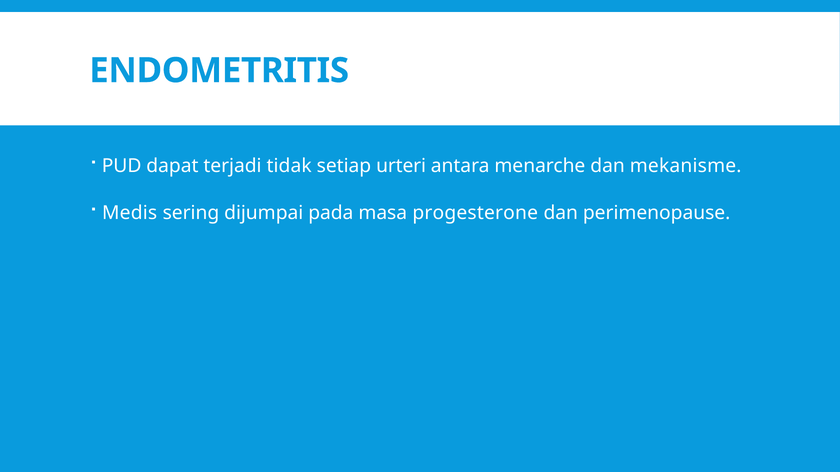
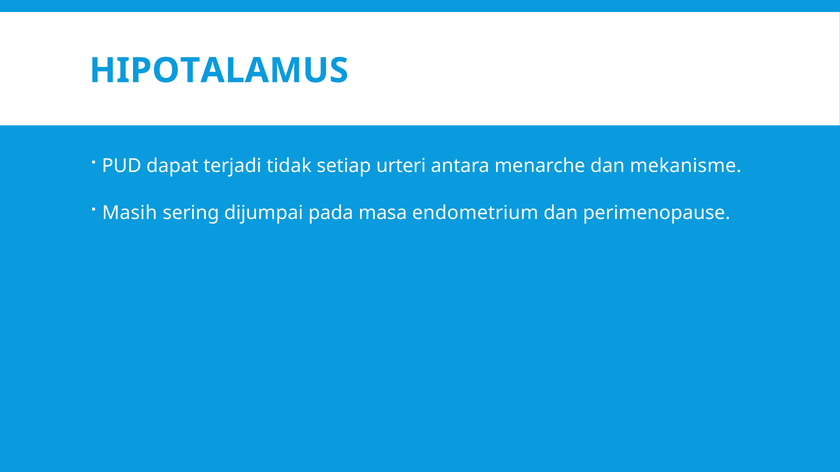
ENDOMETRITIS: ENDOMETRITIS -> HIPOTALAMUS (219, 71)
Medis: Medis -> Masih (130, 213)
progesterone: progesterone -> endometrium (475, 213)
